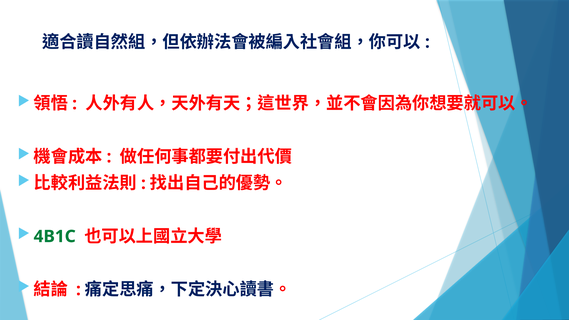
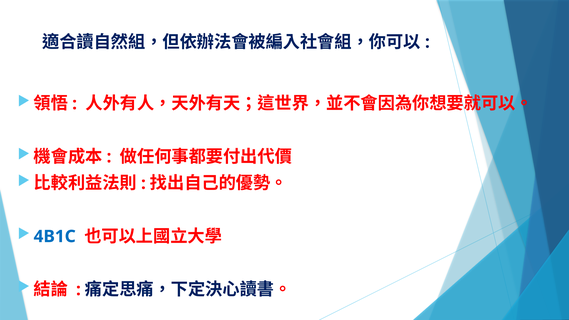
4B1C colour: green -> blue (55, 236)
